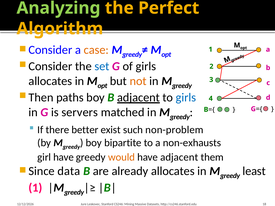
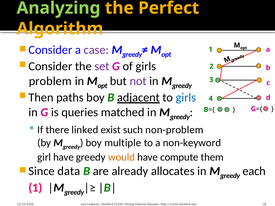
case colour: orange -> purple (96, 50)
set colour: blue -> purple (102, 66)
allocates: allocates -> problem (50, 81)
not colour: orange -> purple (138, 81)
servers: servers -> queries (80, 112)
better: better -> linked (85, 130)
bipartite: bipartite -> multiple (123, 143)
non-exhausts: non-exhausts -> non-keyword (192, 143)
have adjacent: adjacent -> compute (179, 157)
least: least -> each (254, 171)
